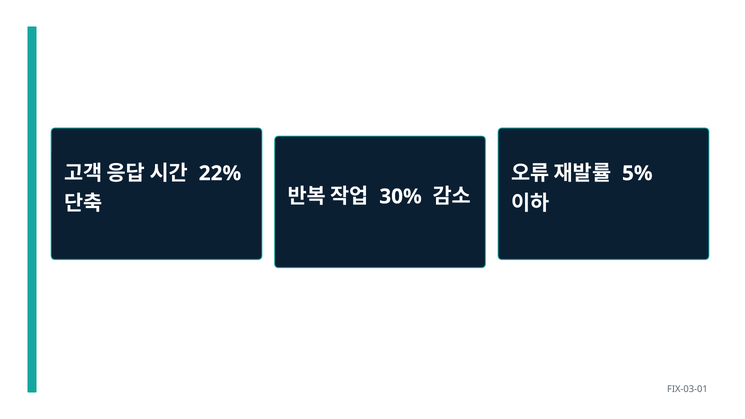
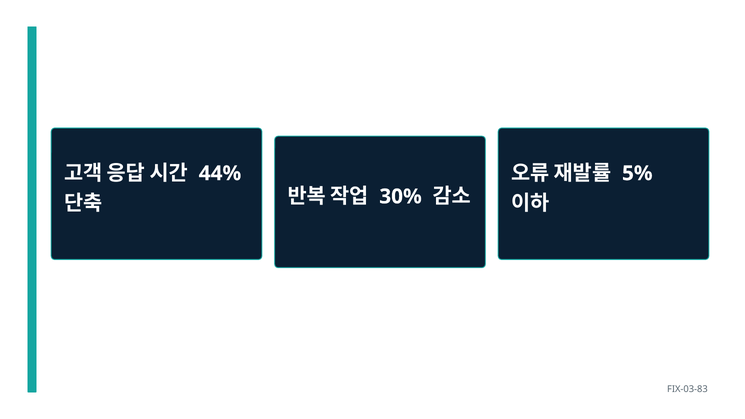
22%: 22% -> 44% (220, 173)
FIX-03-01: FIX-03-01 -> FIX-03-83 (687, 389)
